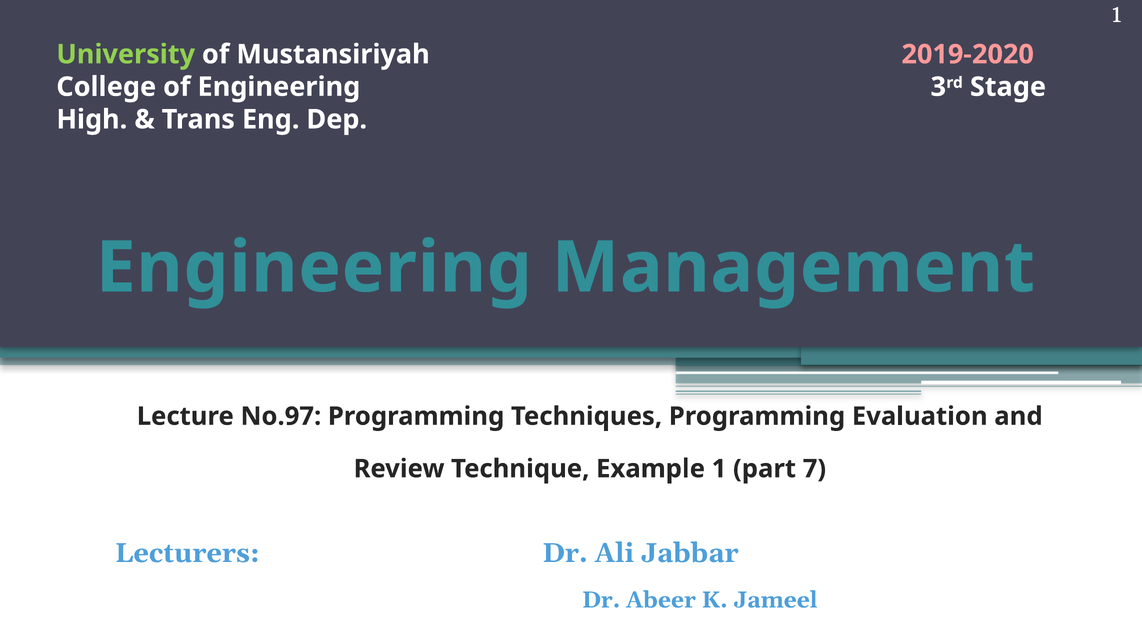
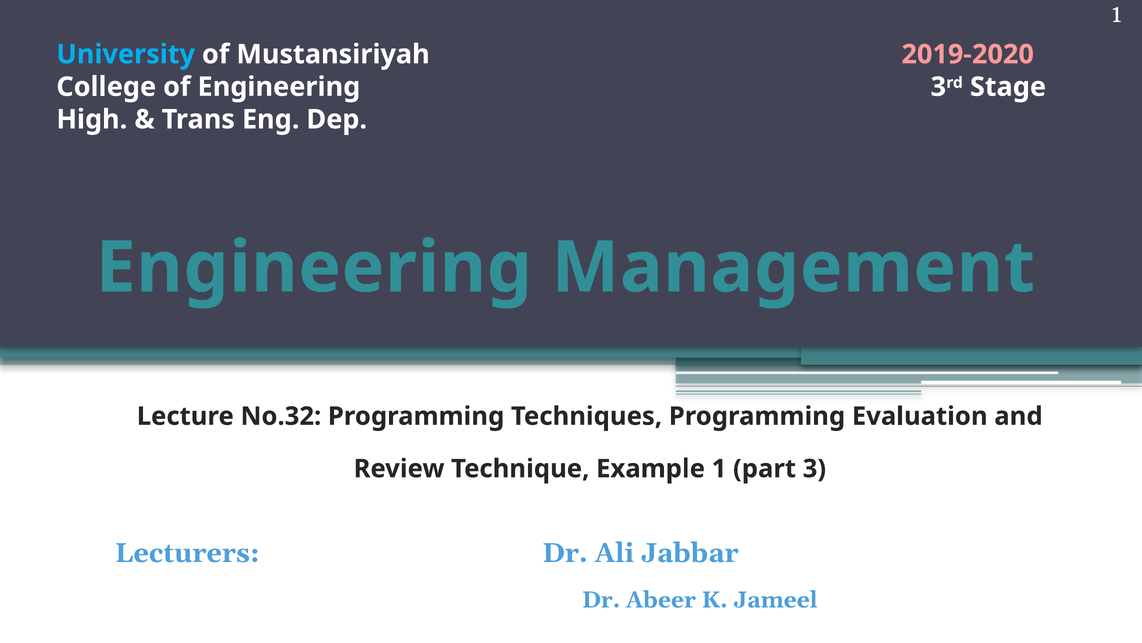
University colour: light green -> light blue (126, 54)
No.97: No.97 -> No.32 (281, 416)
7: 7 -> 3 (814, 469)
